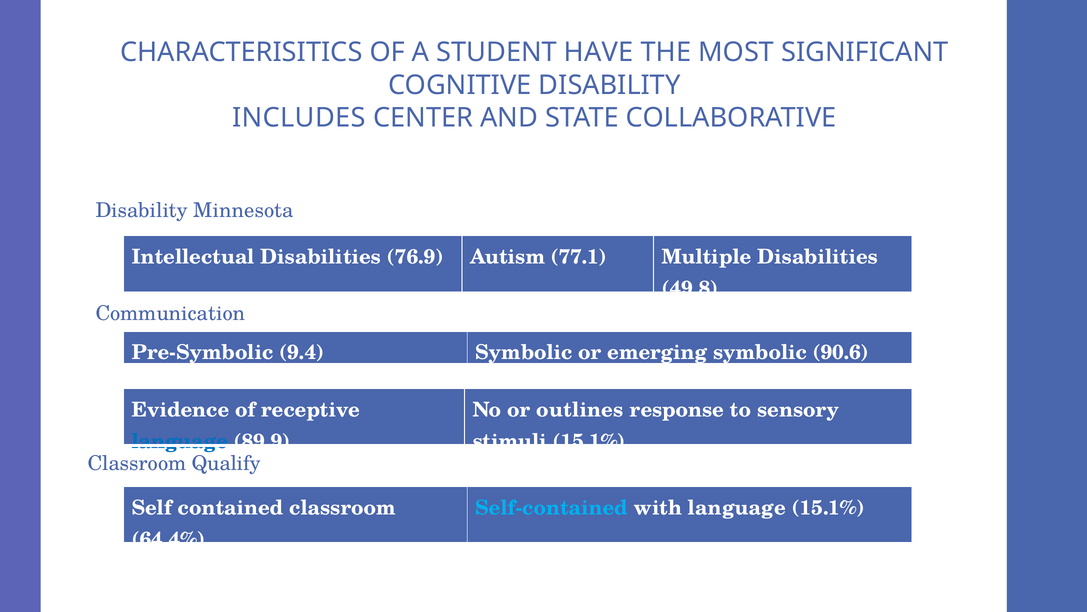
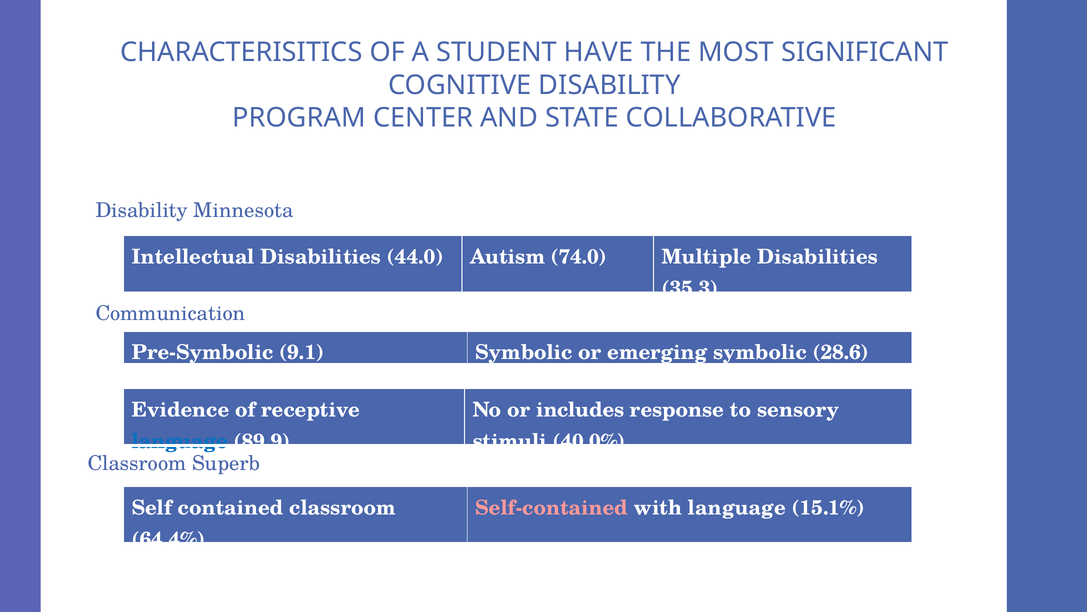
INCLUDES: INCLUDES -> PROGRAM (299, 118)
76.9: 76.9 -> 44.0 (415, 257)
77.1: 77.1 -> 74.0 (579, 257)
49.8: 49.8 -> 35.3 (690, 288)
9.4: 9.4 -> 9.1 (302, 352)
90.6: 90.6 -> 28.6 (841, 352)
outlines: outlines -> includes (580, 409)
stimuli 15.1%: 15.1% -> 40.0% (589, 441)
Qualify: Qualify -> Superb (226, 463)
Self-contained colour: light blue -> pink (552, 507)
